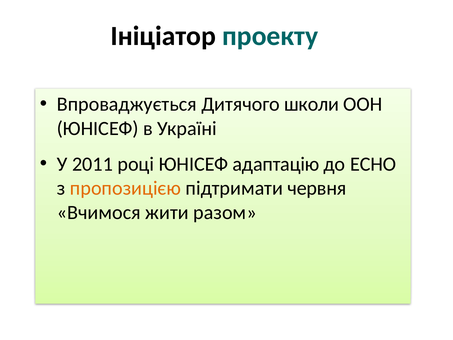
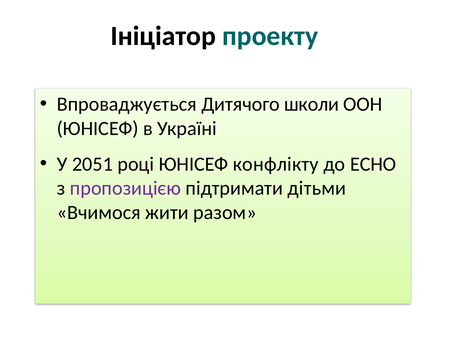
2011: 2011 -> 2051 (92, 164)
адаптацію: адаптацію -> конфлікту (276, 164)
пропозицією colour: orange -> purple (126, 188)
червня: червня -> дітьми (317, 188)
